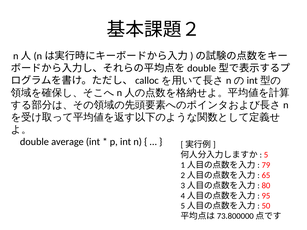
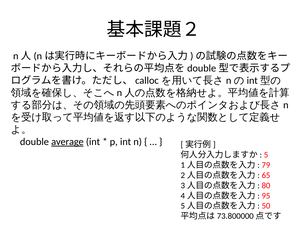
average underline: none -> present (67, 142)
